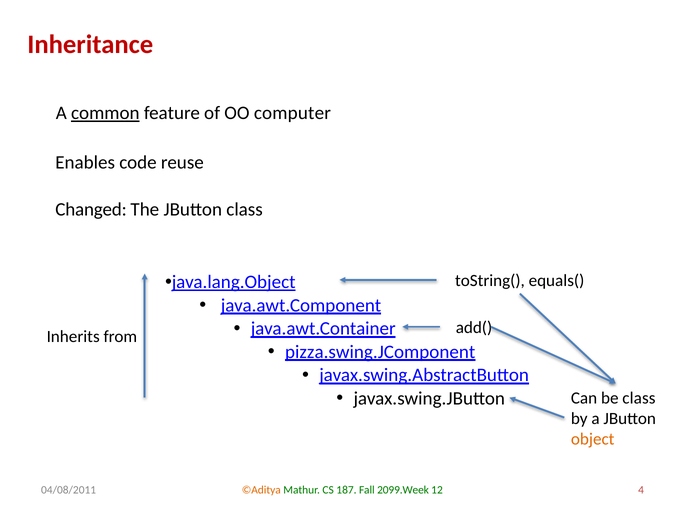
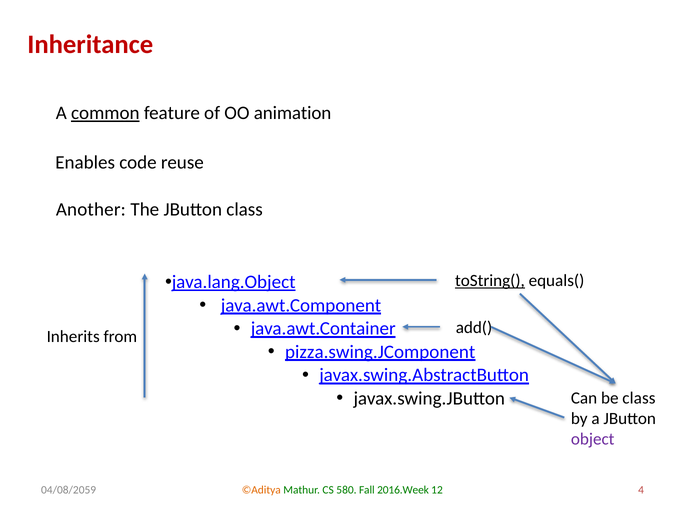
computer: computer -> animation (293, 113)
Changed: Changed -> Another (91, 210)
toString( underline: none -> present (490, 281)
object colour: orange -> purple (593, 440)
187: 187 -> 580 (346, 491)
2099.Week: 2099.Week -> 2016.Week (403, 491)
04/08/2011: 04/08/2011 -> 04/08/2059 (69, 491)
